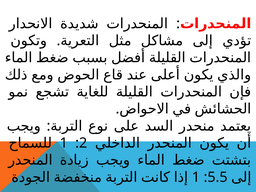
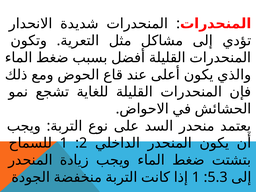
5.5: 5.5 -> 5.3 (218, 177)
